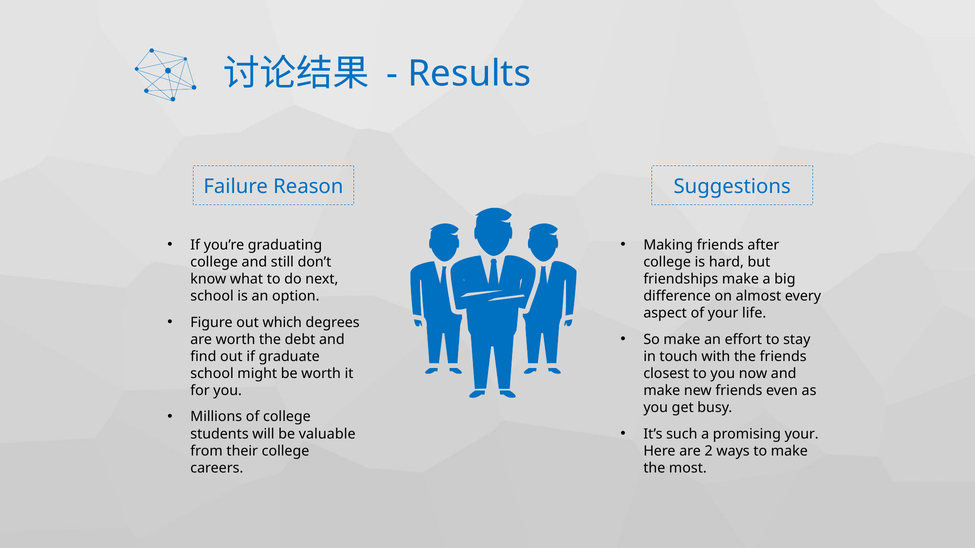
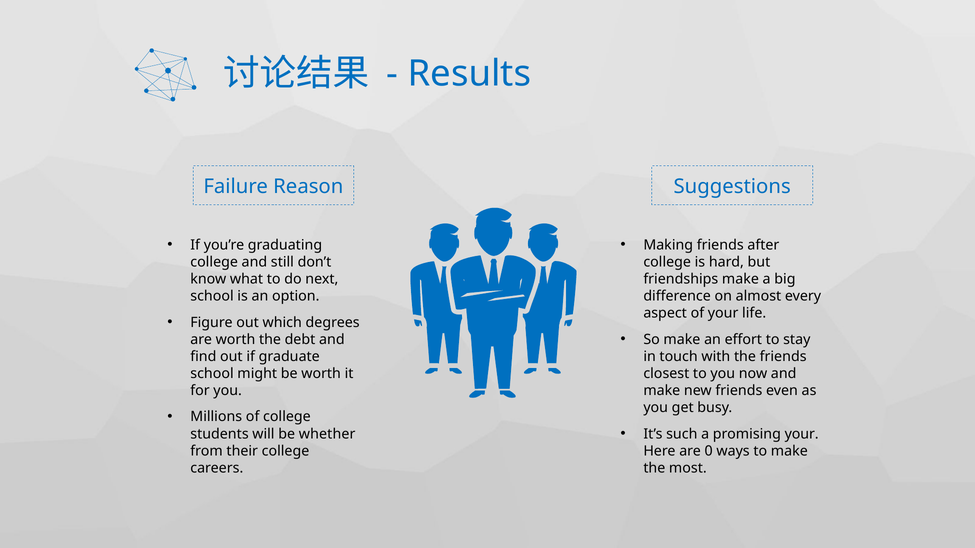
valuable: valuable -> whether (327, 434)
2: 2 -> 0 (709, 451)
